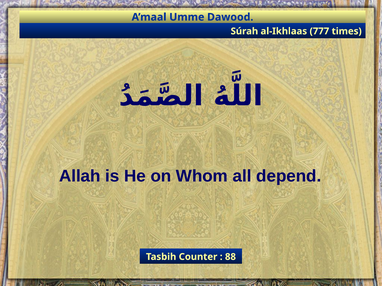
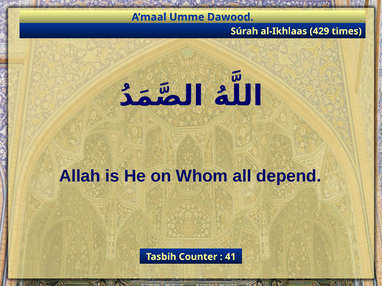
777: 777 -> 429 (319, 31)
88: 88 -> 41 (230, 257)
